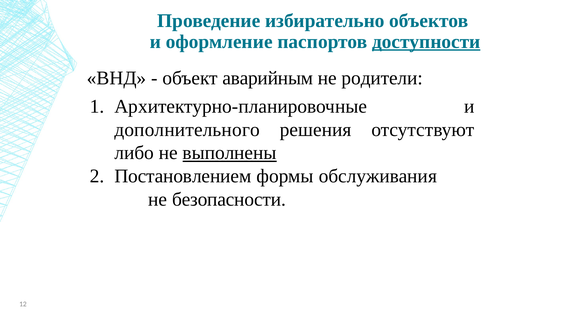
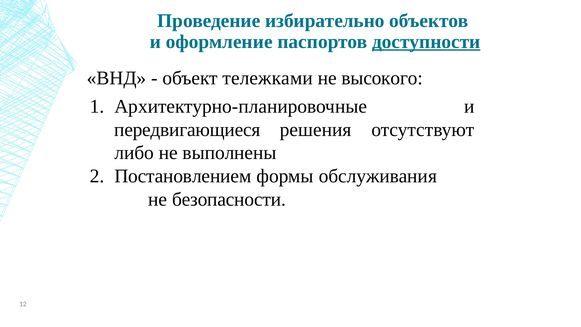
аварийным: аварийным -> тележками (268, 78)
родители: родители -> высокого (382, 78)
дополнительного: дополнительного -> передвигающиеся (187, 130)
выполнены underline: present -> none (230, 153)
